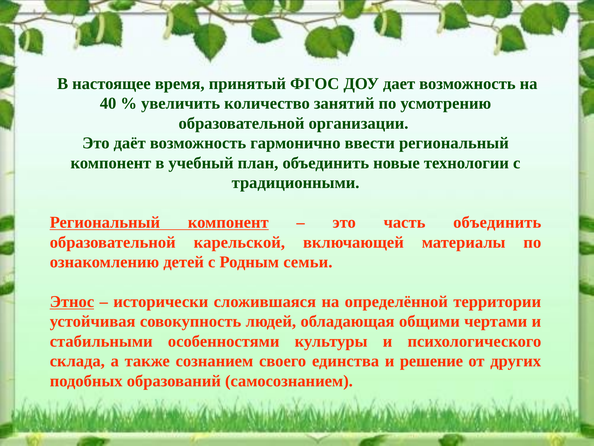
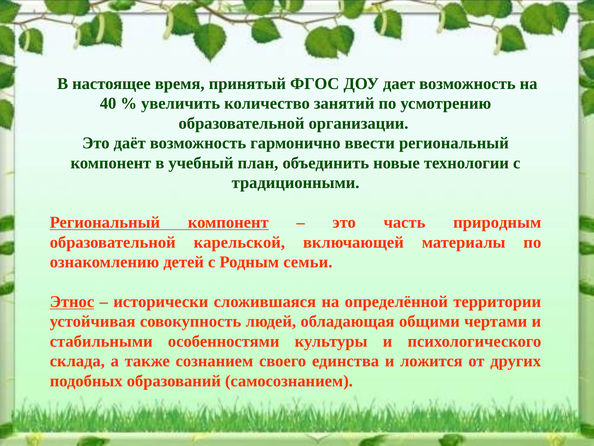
часть объединить: объединить -> природным (497, 222)
решение: решение -> ложится (431, 361)
